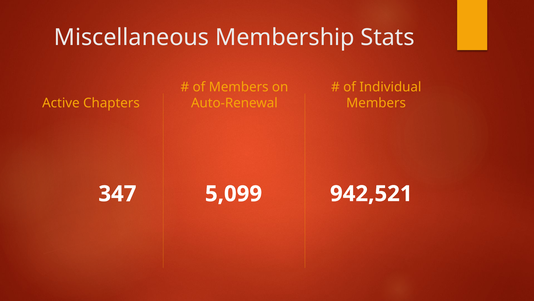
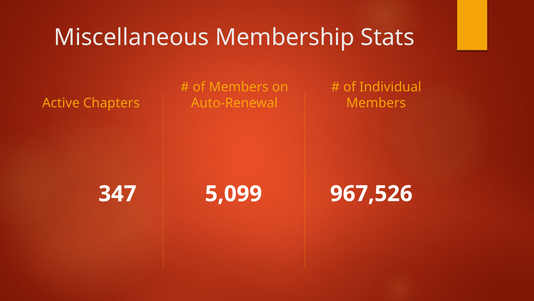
942,521: 942,521 -> 967,526 (371, 193)
